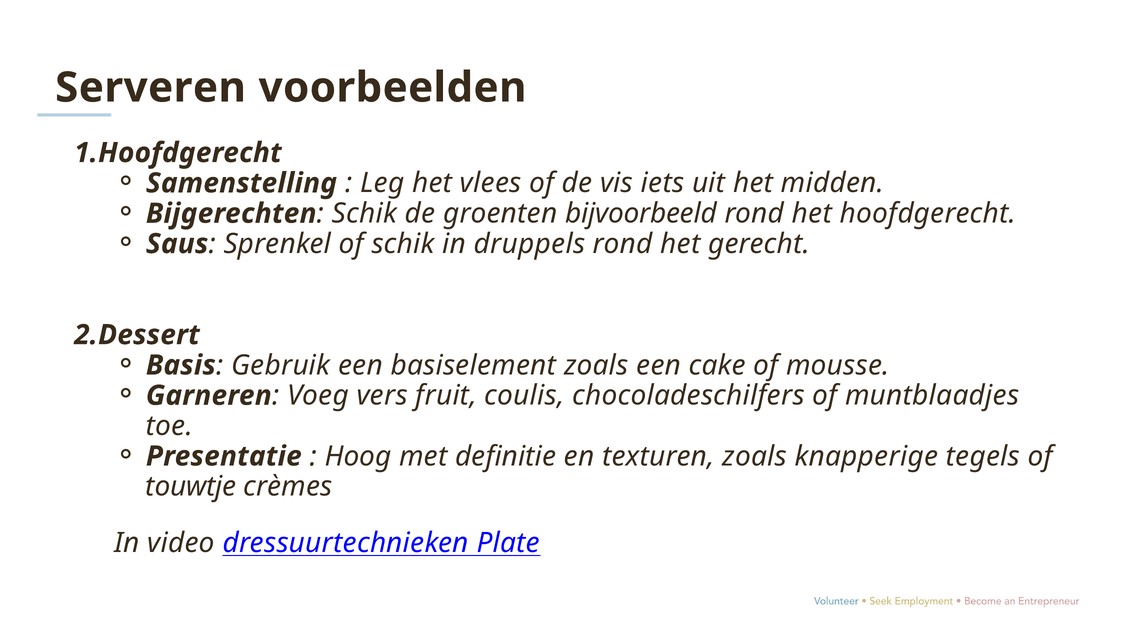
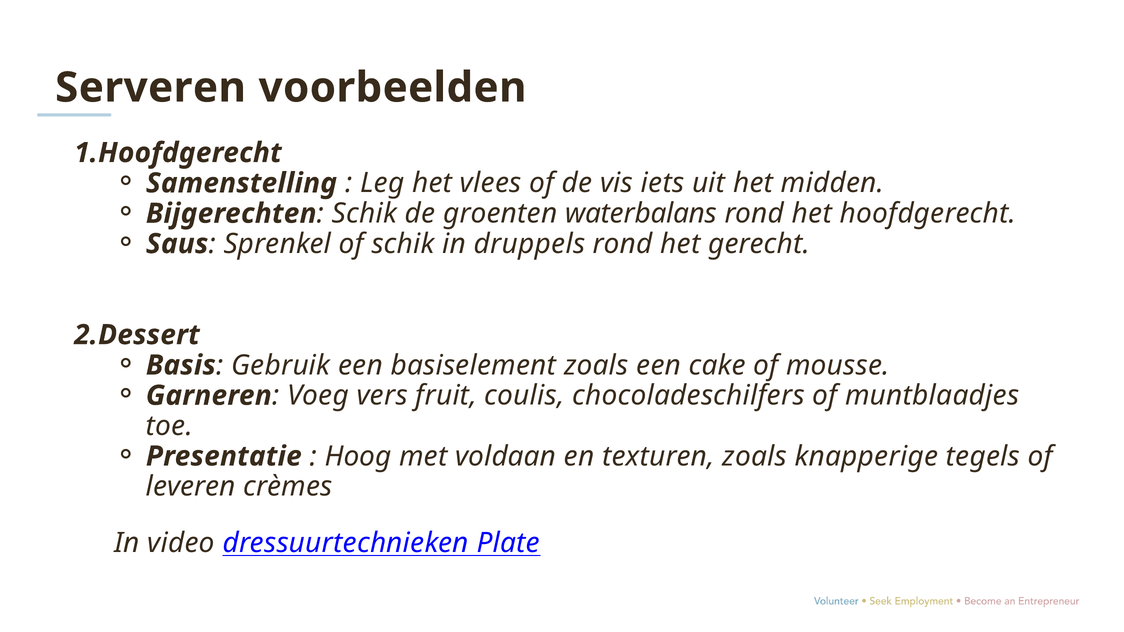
bijvoorbeeld: bijvoorbeeld -> waterbalans (641, 214)
definitie: definitie -> voldaan (506, 456)
touwtje: touwtje -> leveren (191, 487)
